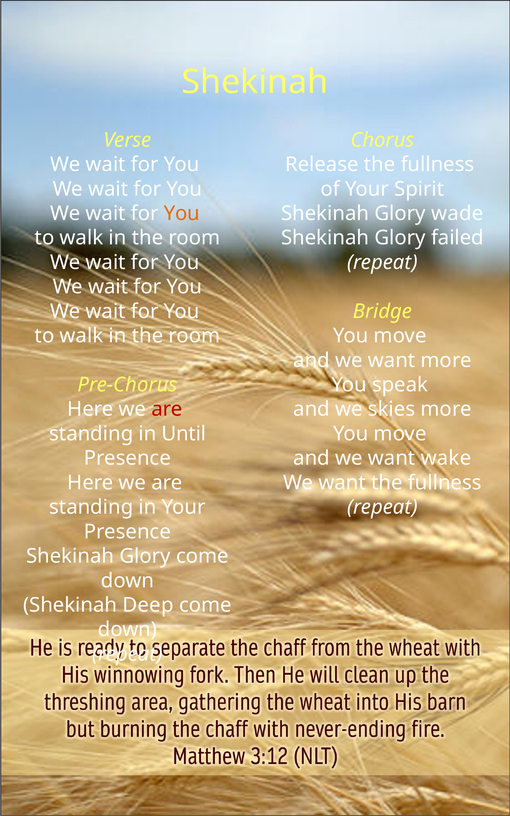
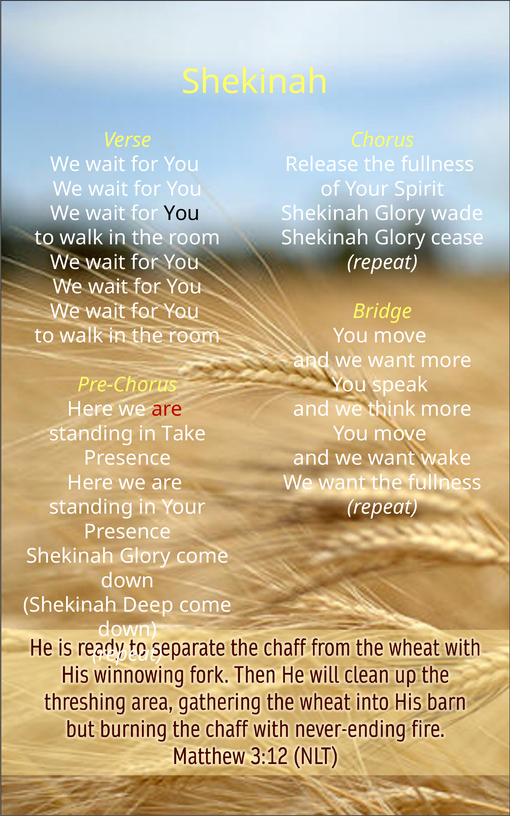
You colour: orange -> black (182, 213)
failed: failed -> cease (457, 238)
skies: skies -> think (392, 409)
Until: Until -> Take (184, 434)
